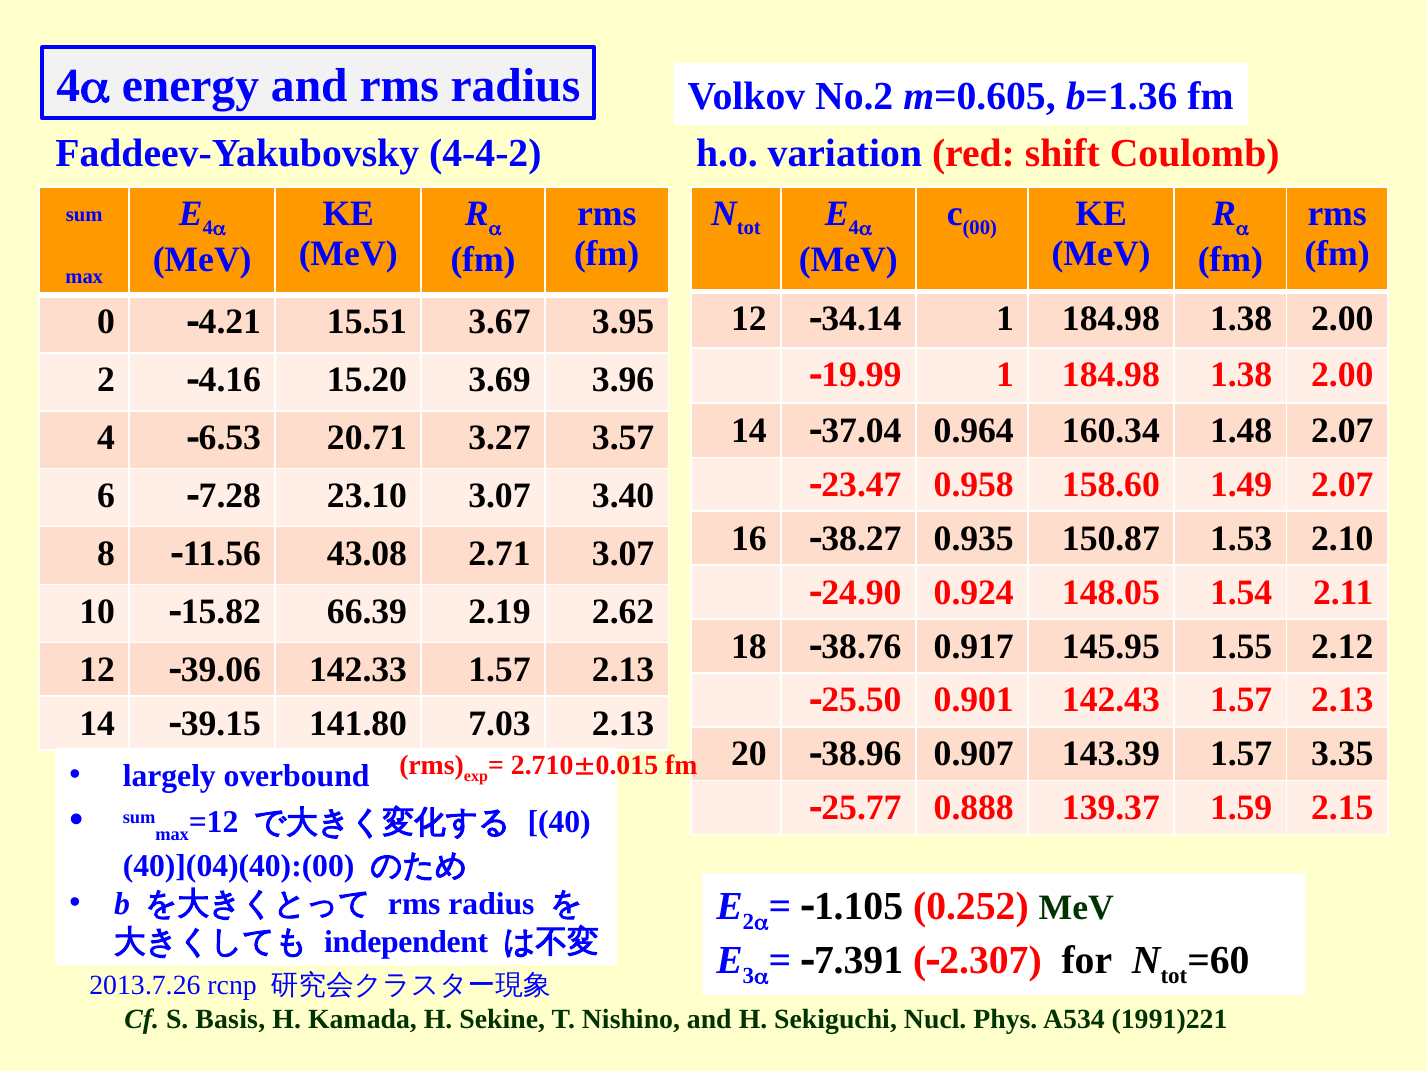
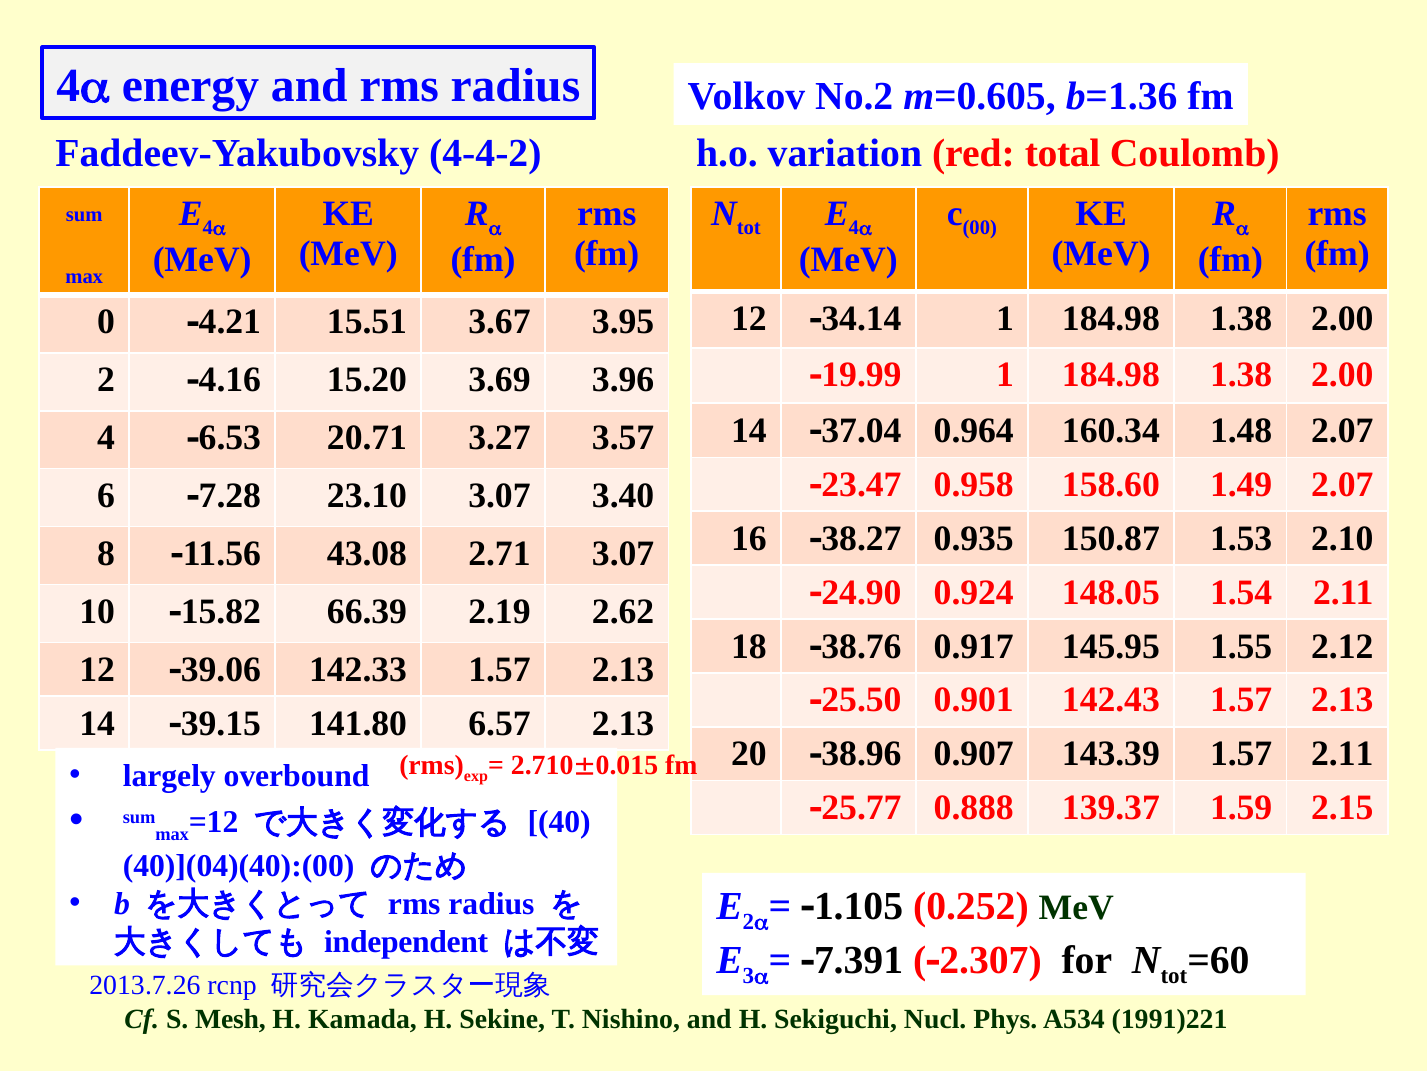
shift: shift -> total (1063, 153)
7.03: 7.03 -> 6.57 (500, 723)
1.57 3.35: 3.35 -> 2.11 (1342, 753)
Basis: Basis -> Mesh (231, 1018)
